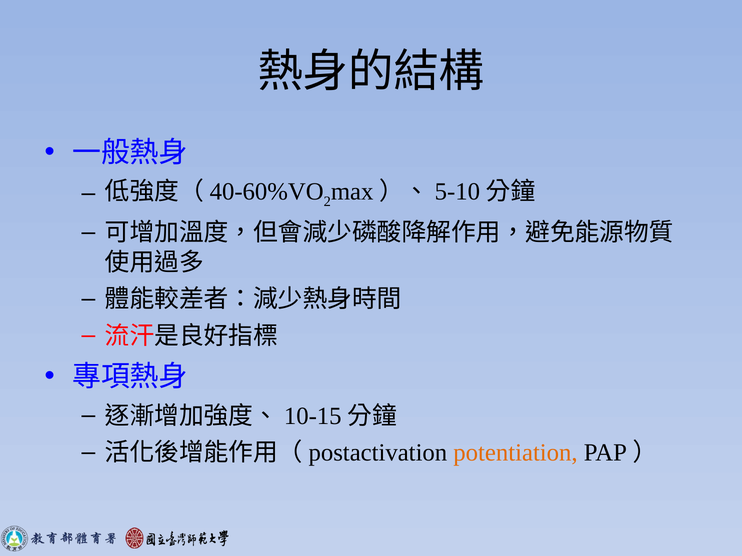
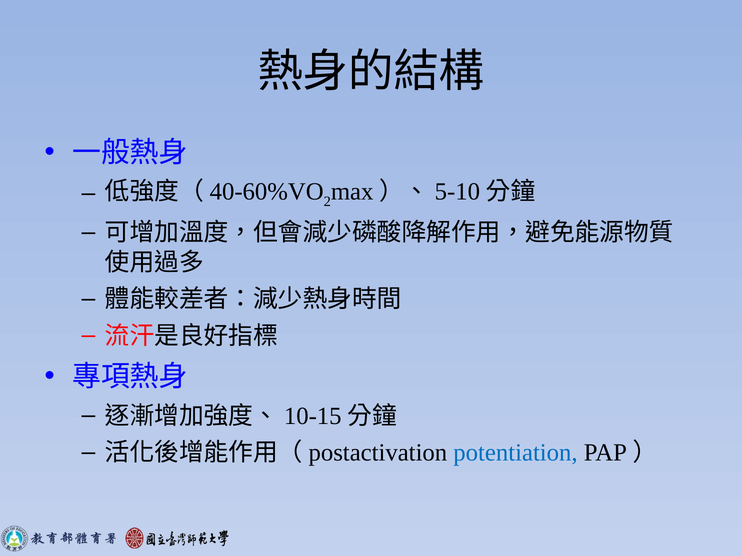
potentiation colour: orange -> blue (516, 453)
